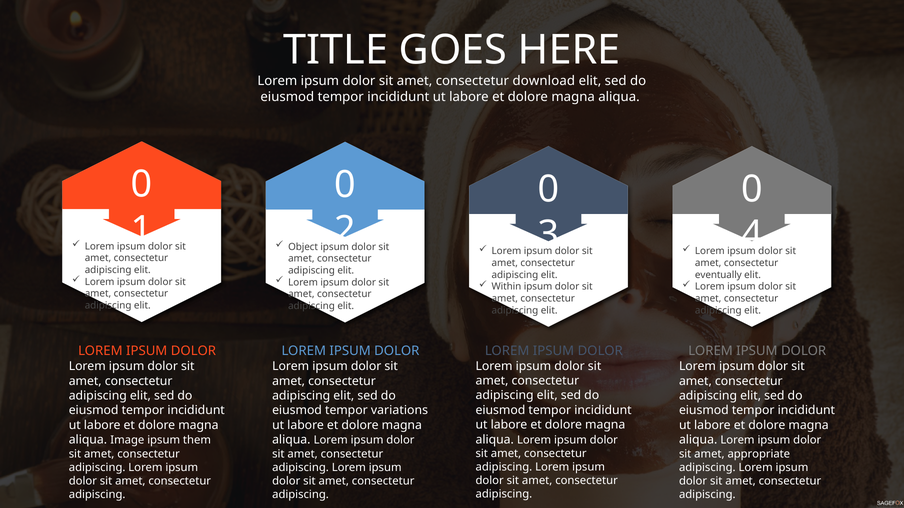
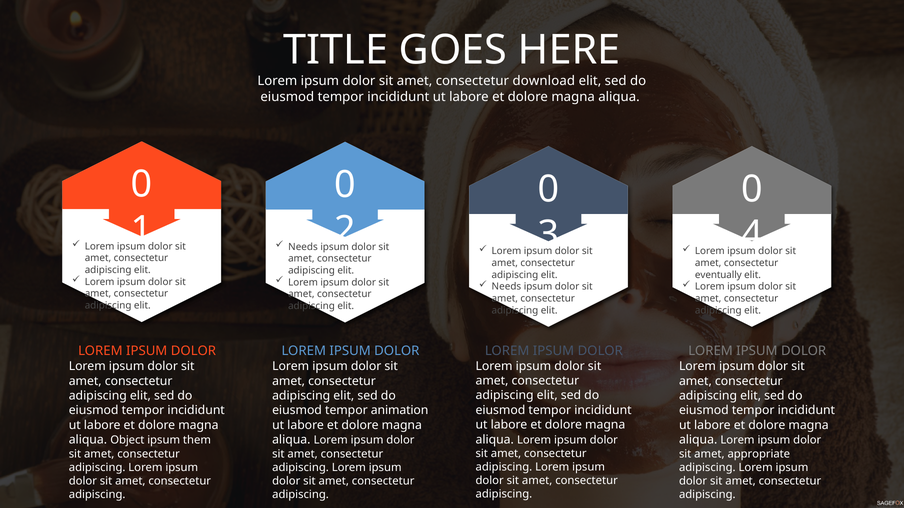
Object: Object -> Needs (303, 247)
Within: Within -> Needs (506, 287)
variations: variations -> animation (400, 411)
Image: Image -> Object (127, 440)
